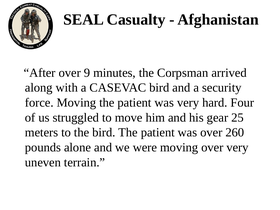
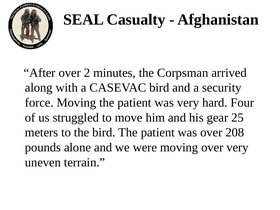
9: 9 -> 2 (87, 73)
260: 260 -> 208 (235, 132)
